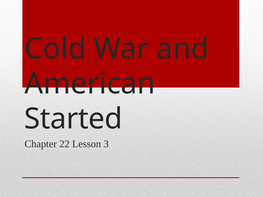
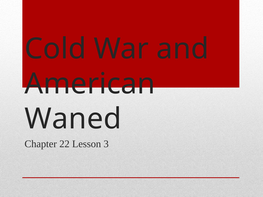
Started: Started -> Waned (73, 119)
